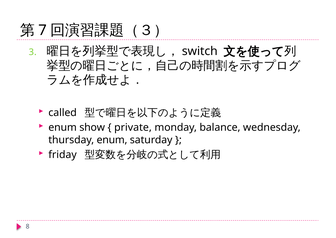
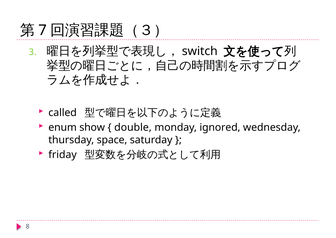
private: private -> double (133, 127)
balance: balance -> ignored (220, 127)
thursday enum: enum -> space (112, 140)
